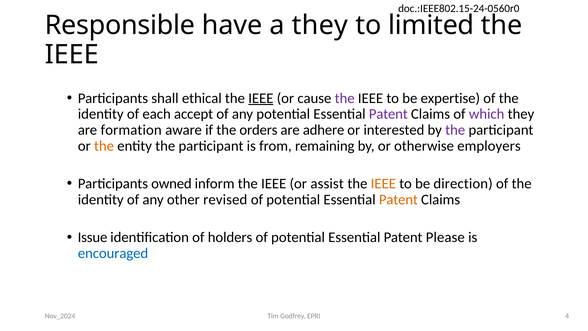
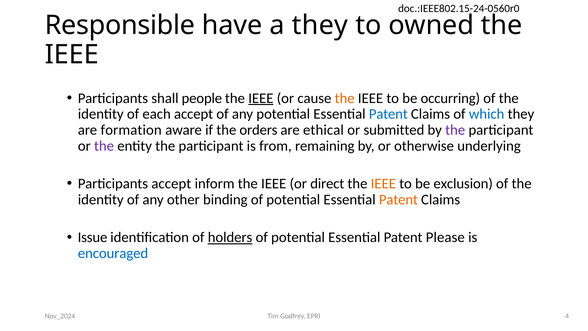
limited: limited -> owned (431, 25)
ethical: ethical -> people (202, 98)
the colour: purple -> orange (345, 98)
expertise: expertise -> occurring (450, 98)
Patent colour: purple -> blue (388, 114)
which colour: purple -> blue (487, 114)
adhere: adhere -> ethical (323, 130)
interested: interested -> submitted (394, 130)
the colour: orange -> purple (104, 146)
employers: employers -> underlying (489, 146)
Participants owned: owned -> accept (171, 184)
assist: assist -> direct (327, 184)
direction: direction -> exclusion (463, 184)
revised: revised -> binding (225, 199)
holders underline: none -> present (230, 237)
